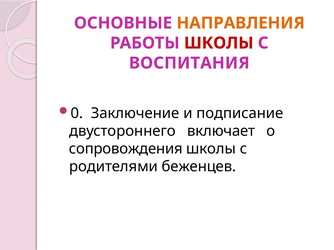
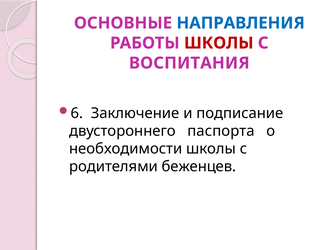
НАПРАВЛЕНИЯ colour: orange -> blue (241, 23)
0: 0 -> 6 (77, 113)
включает: включает -> паспорта (221, 131)
сопровождения: сопровождения -> необходимости (126, 149)
